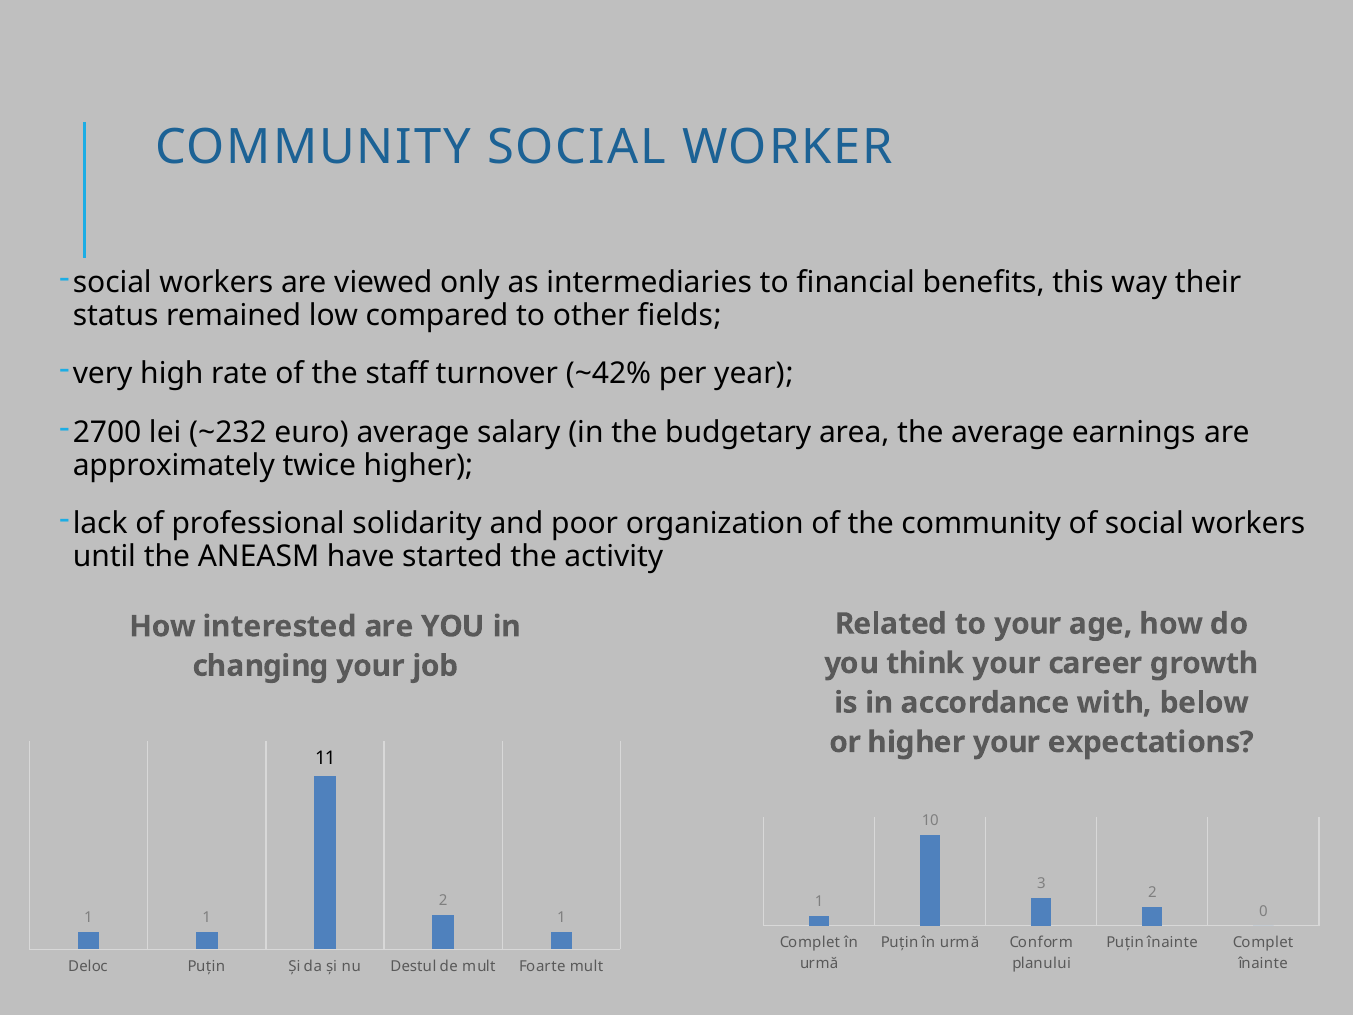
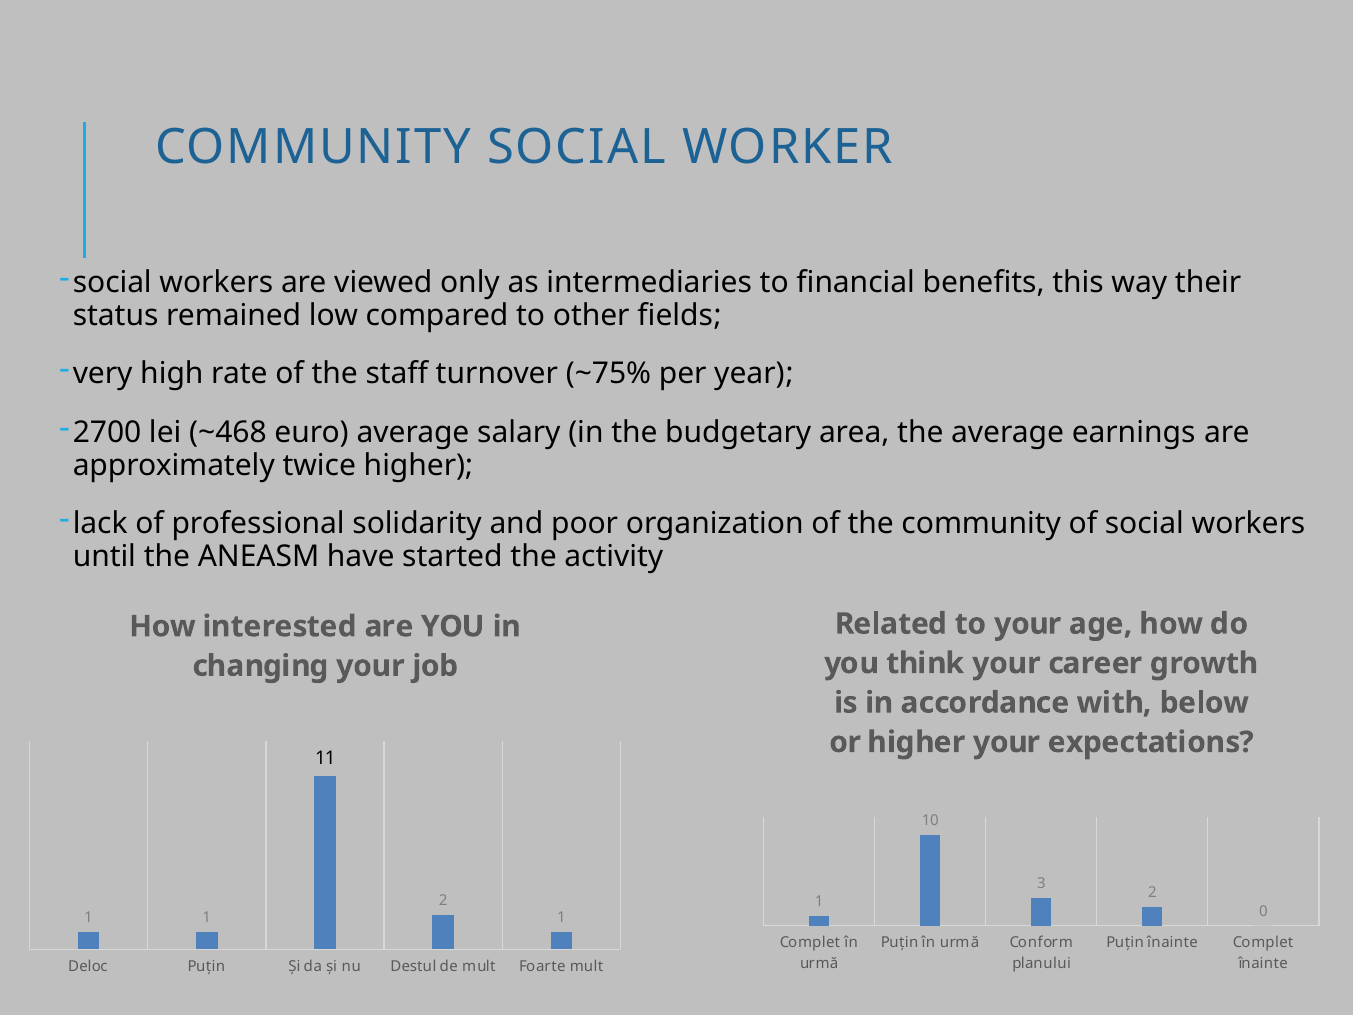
~42%: ~42% -> ~75% (608, 374)
~232: ~232 -> ~468 (228, 433)
